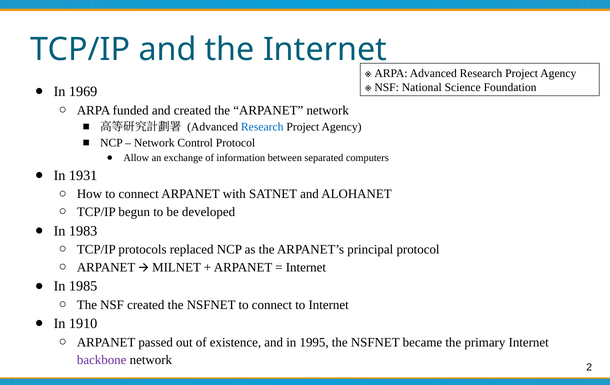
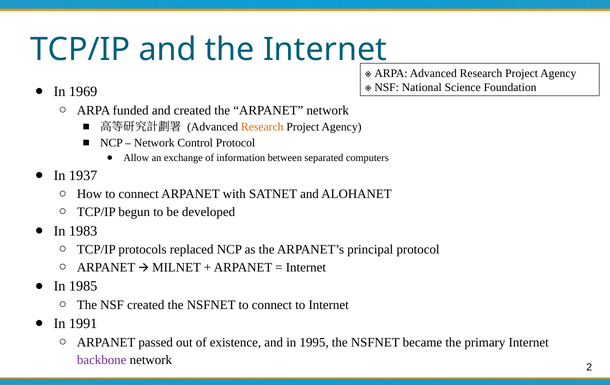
Research colour: blue -> orange (262, 127)
1931: 1931 -> 1937 (83, 175)
1910: 1910 -> 1991 (83, 323)
